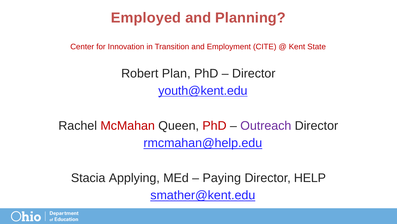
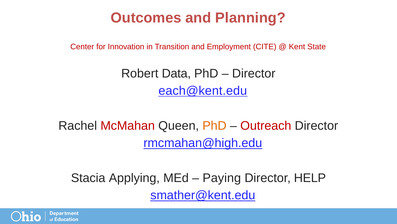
Employed: Employed -> Outcomes (146, 18)
Plan: Plan -> Data (176, 73)
youth@kent.edu: youth@kent.edu -> each@kent.edu (203, 91)
PhD colour: red -> orange (214, 125)
Outreach colour: purple -> red (266, 125)
rmcmahan@help.edu: rmcmahan@help.edu -> rmcmahan@high.edu (203, 143)
